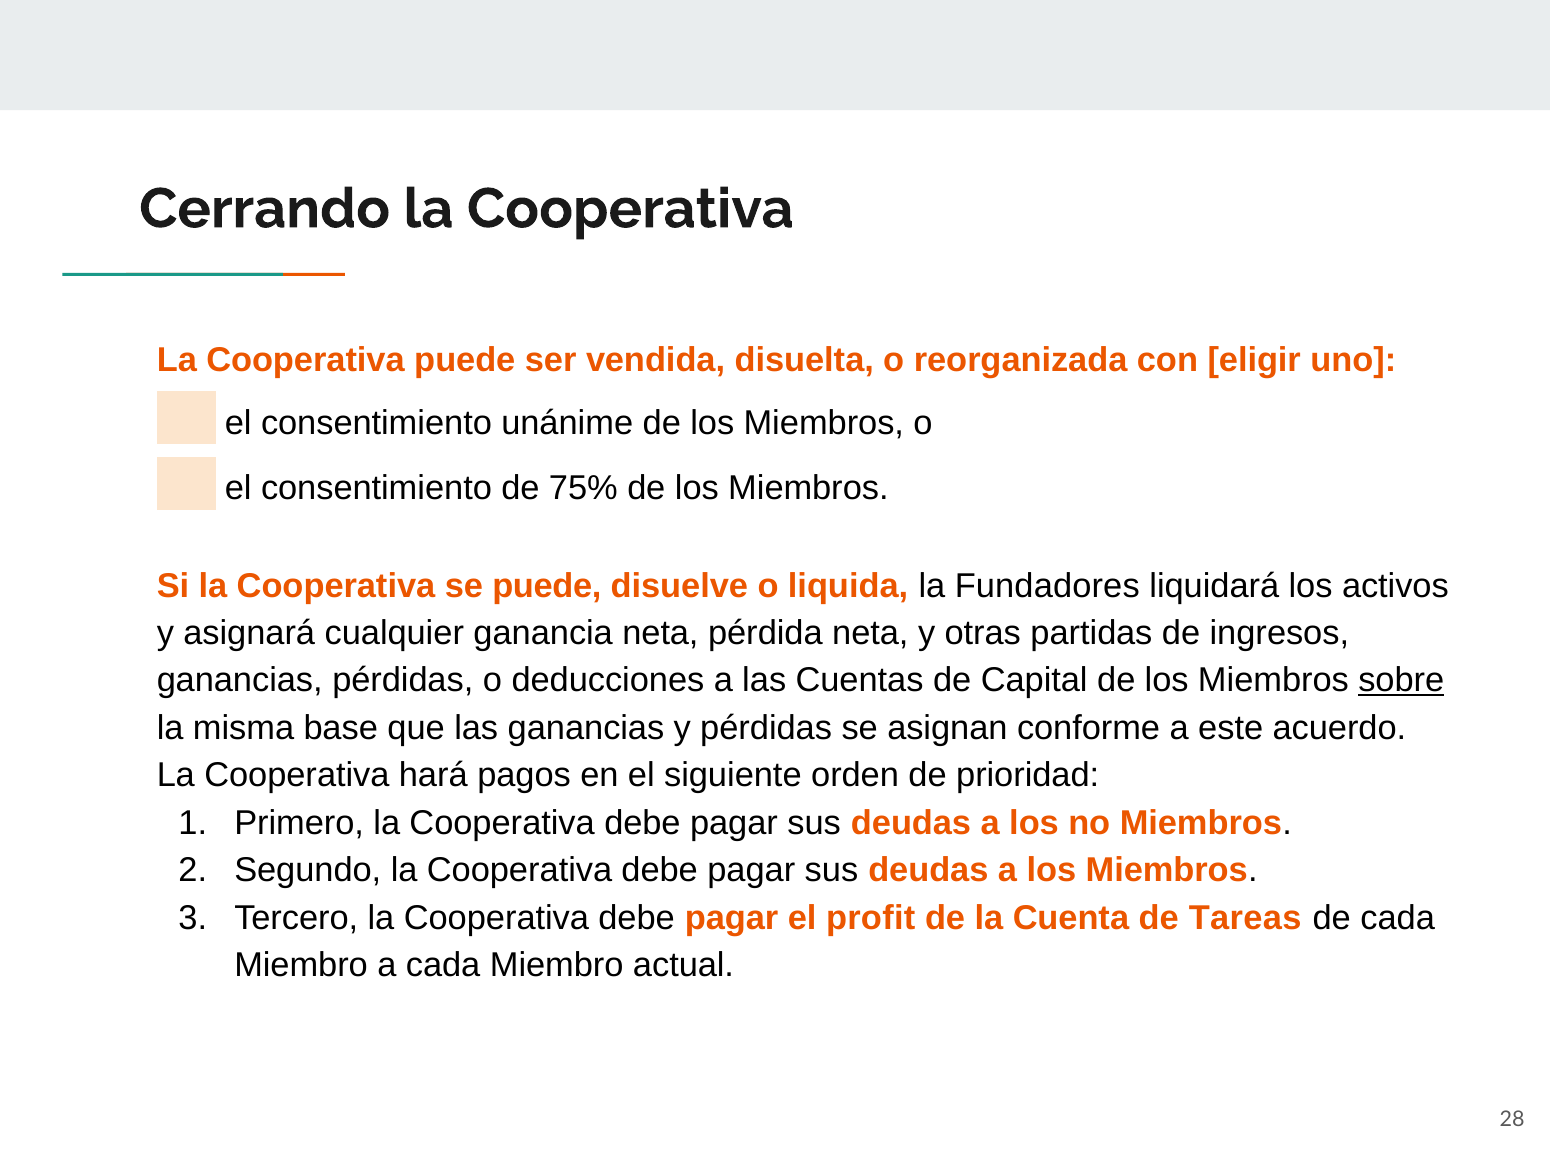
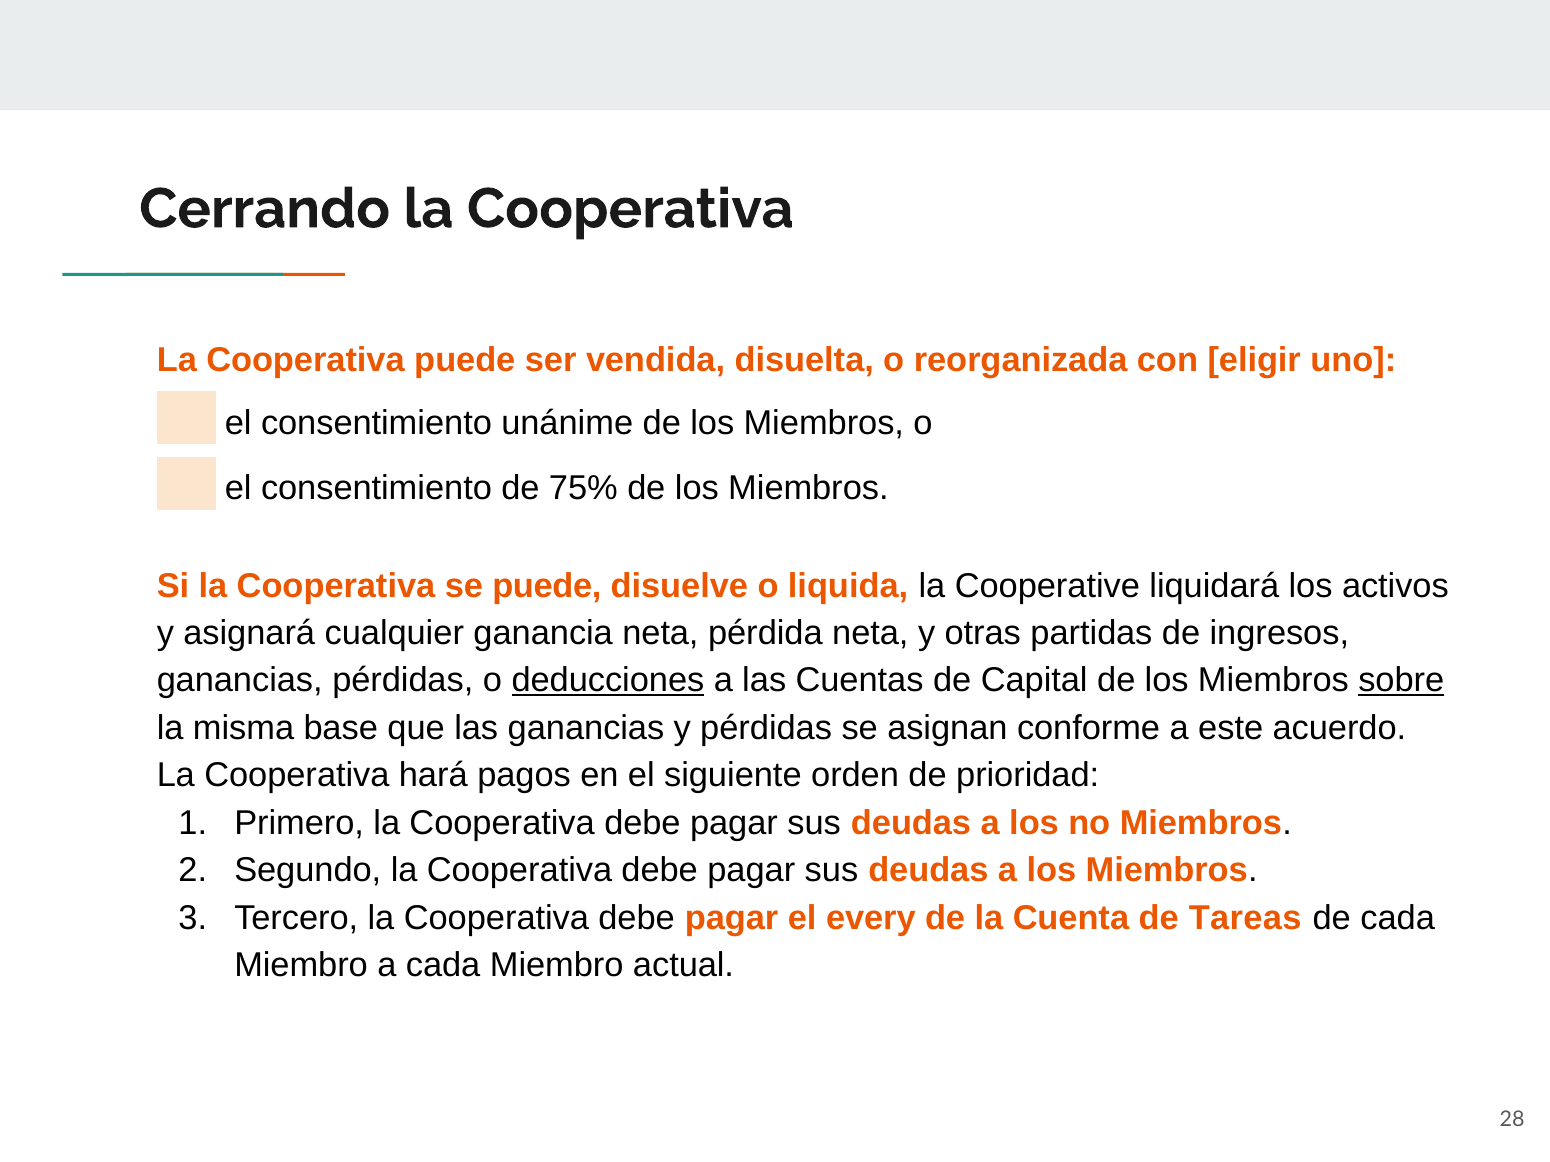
Fundadores: Fundadores -> Cooperative (1047, 586)
deducciones underline: none -> present (608, 681)
profit: profit -> every (871, 918)
